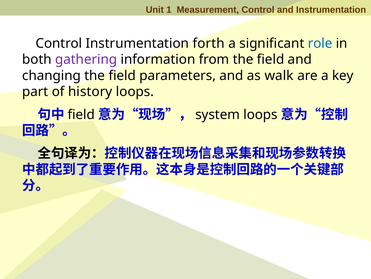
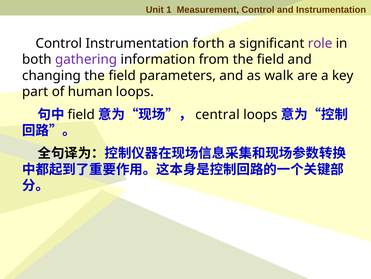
role colour: blue -> purple (320, 43)
history: history -> human (90, 92)
system: system -> central (218, 114)
